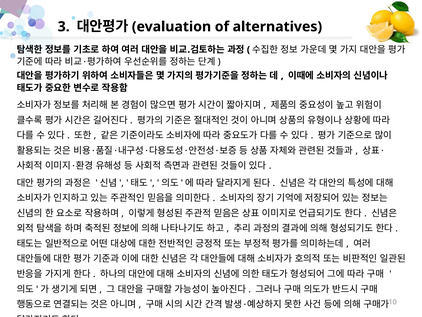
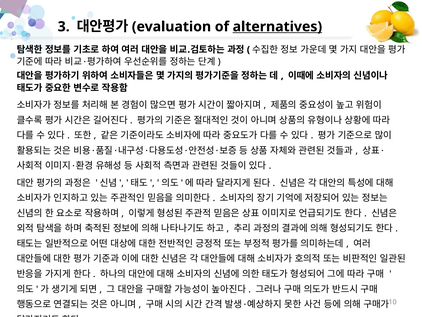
alternatives underline: none -> present (277, 27)
